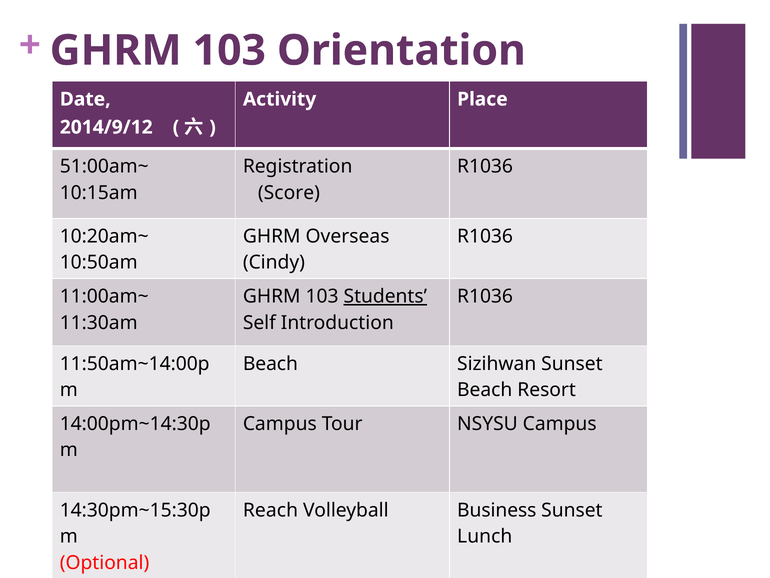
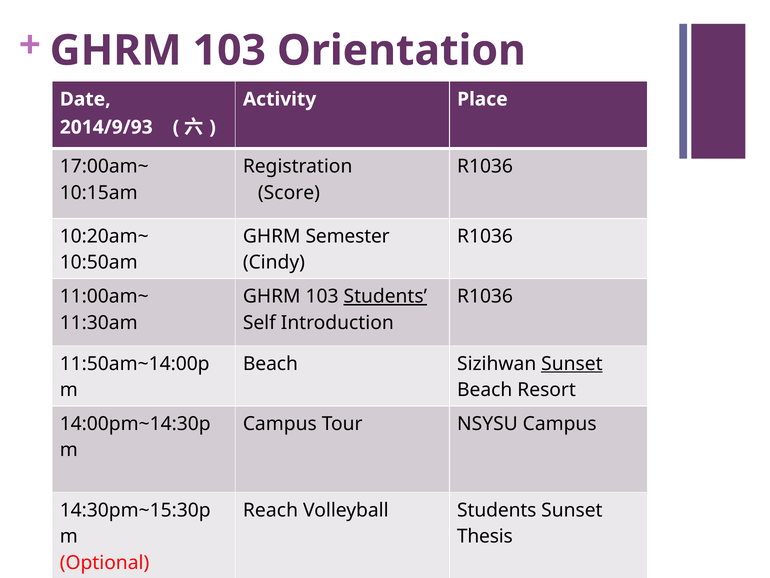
2014/9/12: 2014/9/12 -> 2014/9/93 (106, 127)
51:00am~: 51:00am~ -> 17:00am~ (104, 166)
Overseas: Overseas -> Semester (348, 236)
Sunset underline: none -> present (572, 363)
Volleyball Business: Business -> Students (497, 510)
Lunch: Lunch -> Thesis (485, 536)
